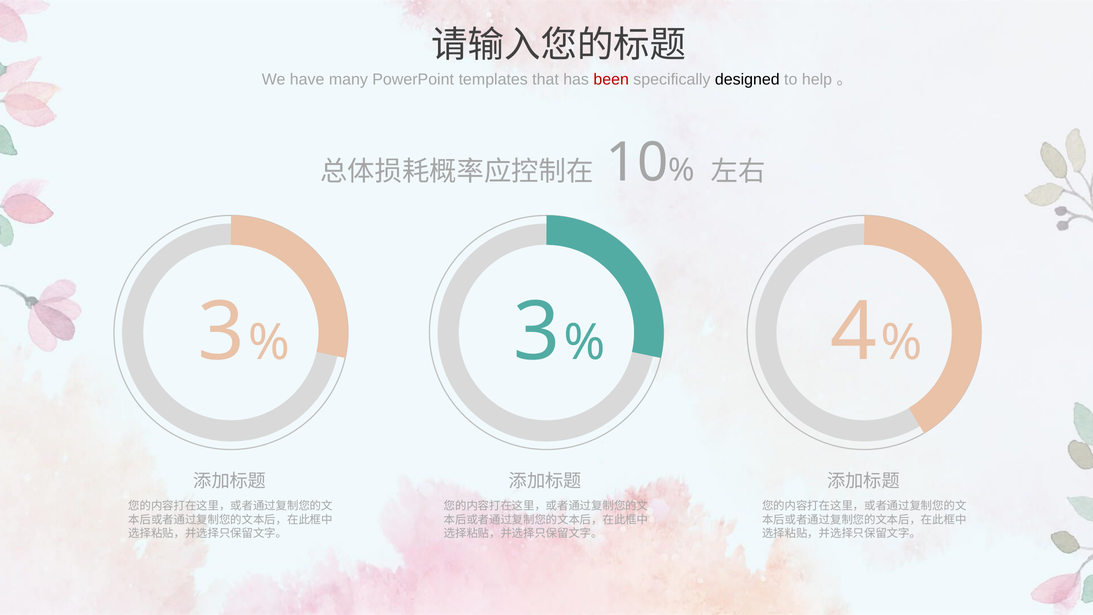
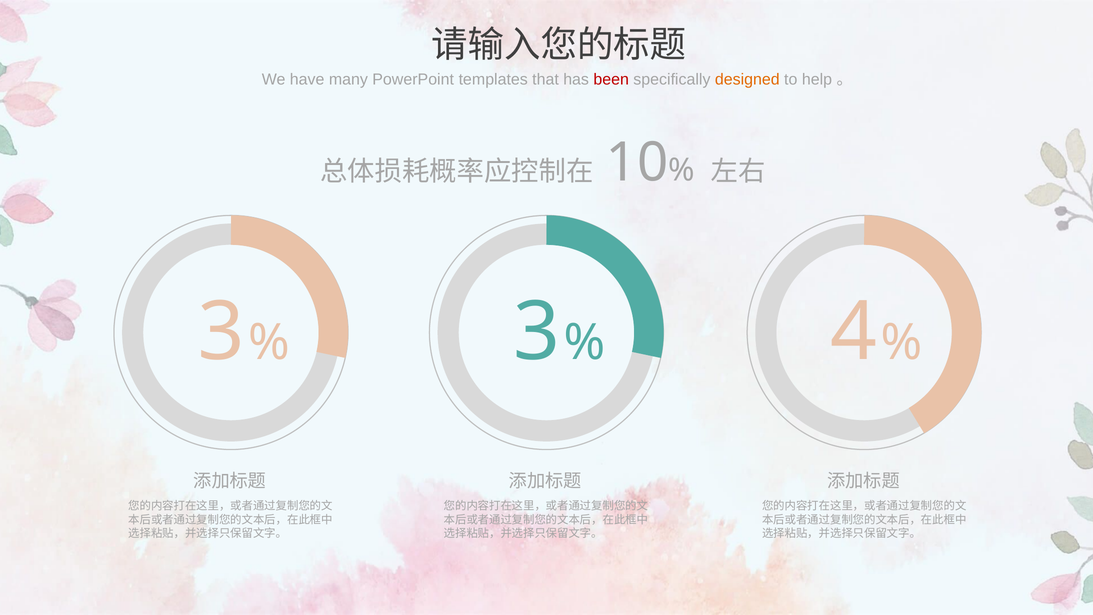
designed colour: black -> orange (747, 79)
